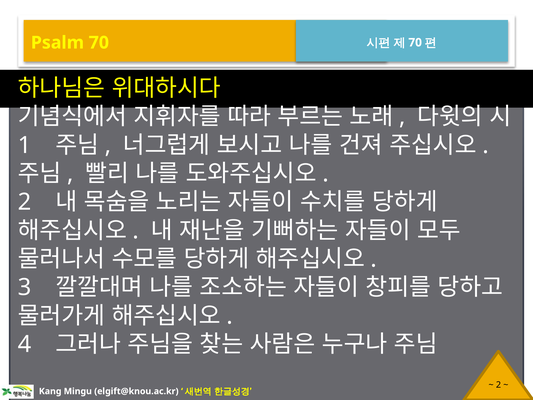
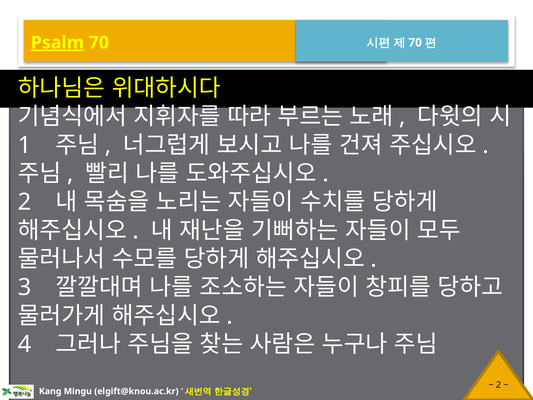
Psalm underline: none -> present (57, 43)
